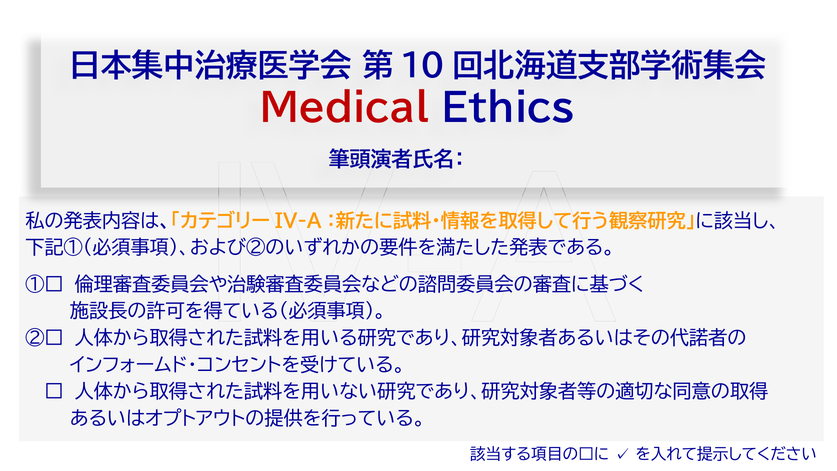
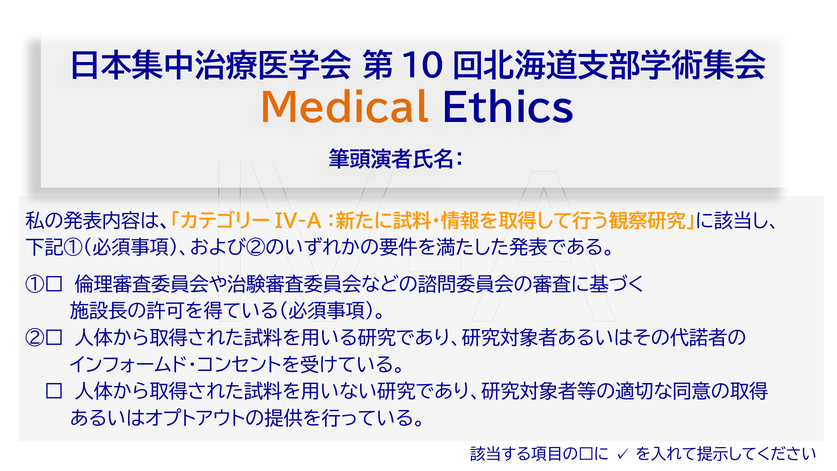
Medical colour: red -> orange (345, 109)
